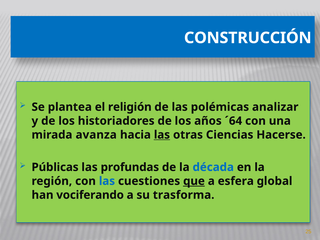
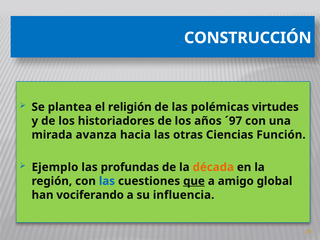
analizar: analizar -> virtudes (275, 107)
´64: ´64 -> ´97 (233, 121)
las underline: present -> none (162, 135)
Hacerse: Hacerse -> Función (281, 135)
Públicas: Públicas -> Ejemplo (55, 167)
década colour: blue -> orange (213, 167)
esfera: esfera -> amigo (236, 181)
trasforma: trasforma -> influencia (184, 195)
